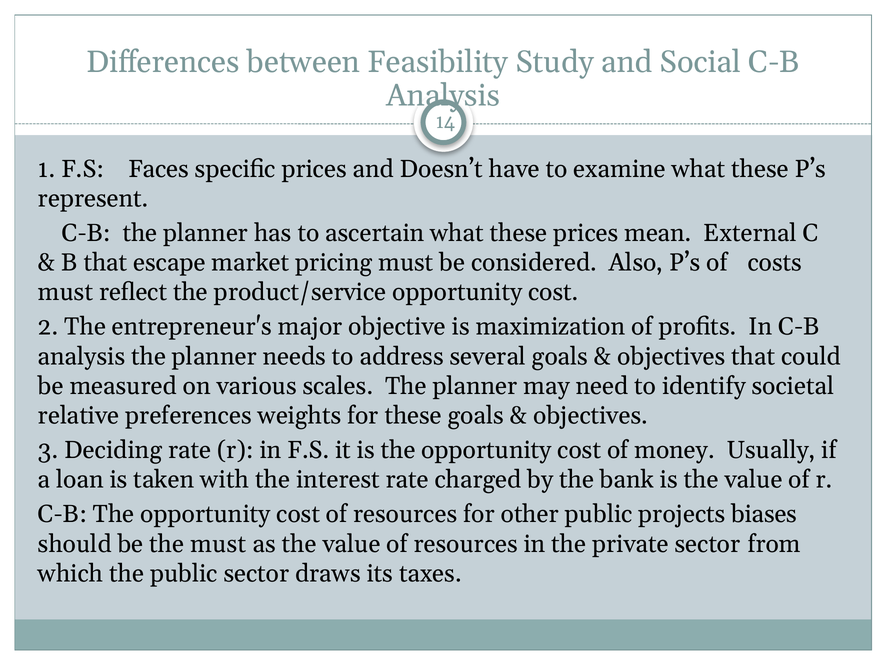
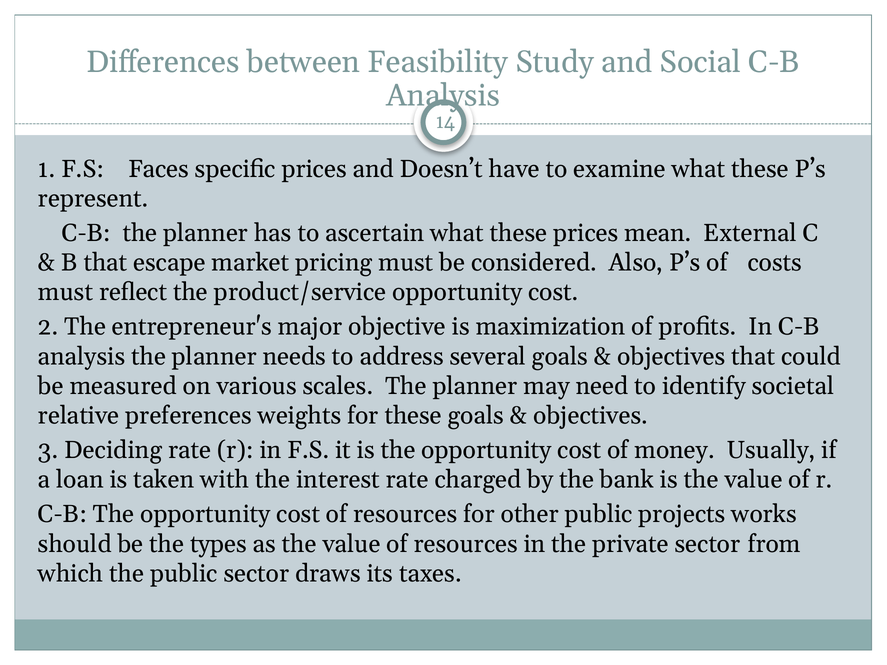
biases: biases -> works (764, 514)
the must: must -> types (218, 544)
